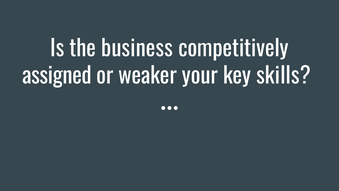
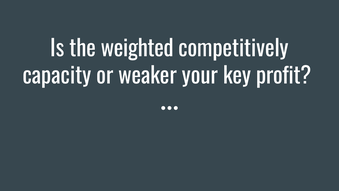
business: business -> weighted (137, 49)
assigned: assigned -> capacity (57, 76)
skills: skills -> profit (284, 76)
